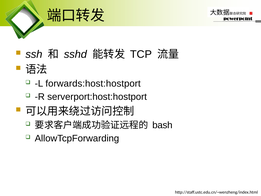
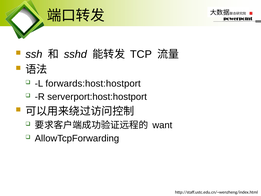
bash: bash -> want (162, 125)
